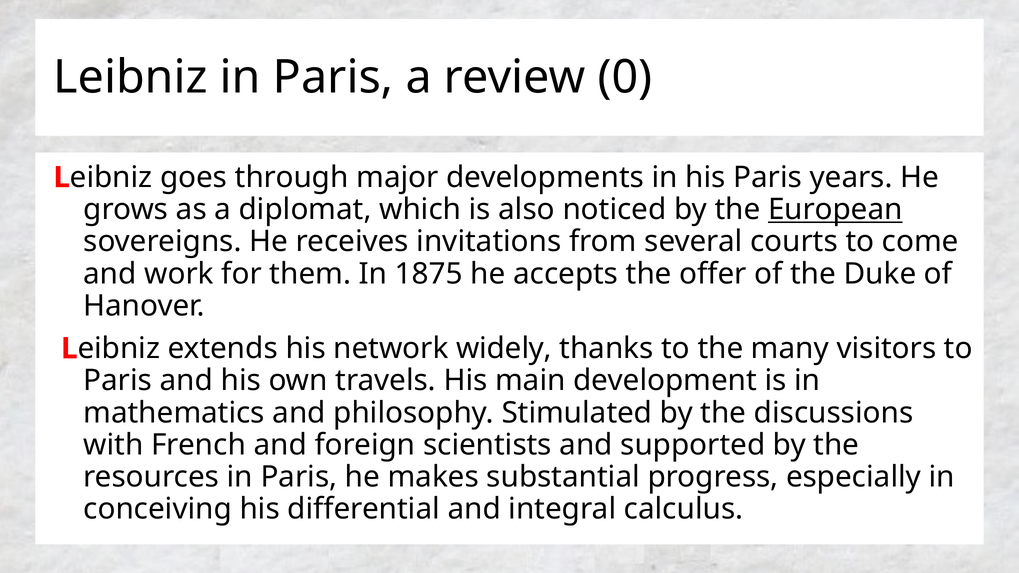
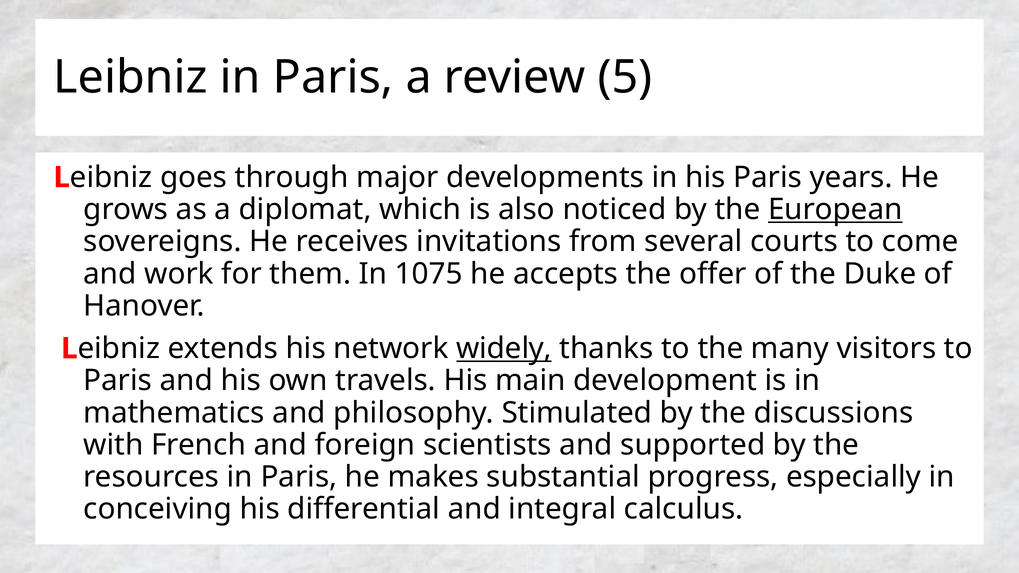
0: 0 -> 5 (625, 77)
1875: 1875 -> 1075 (429, 274)
widely underline: none -> present (504, 349)
